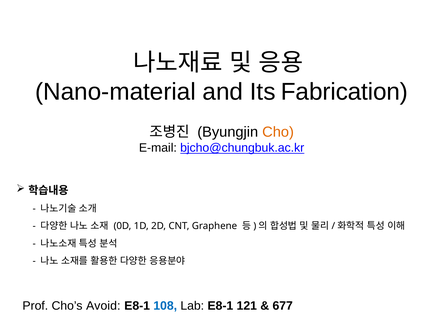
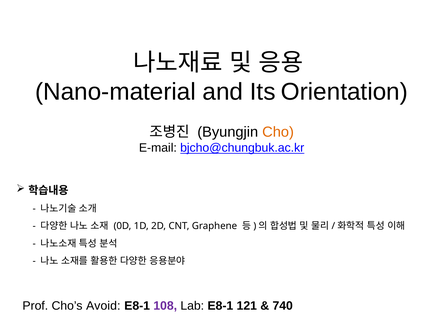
Fabrication: Fabrication -> Orientation (344, 92)
108 colour: blue -> purple (165, 306)
677: 677 -> 740 (283, 306)
